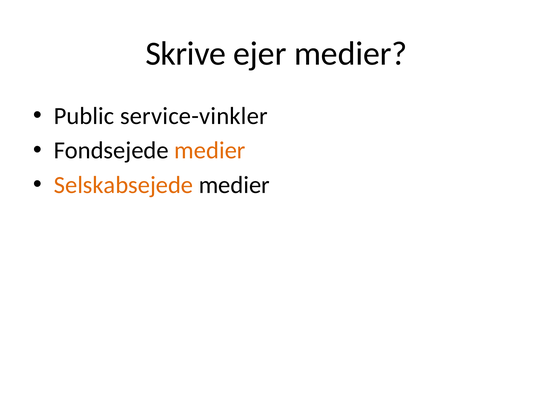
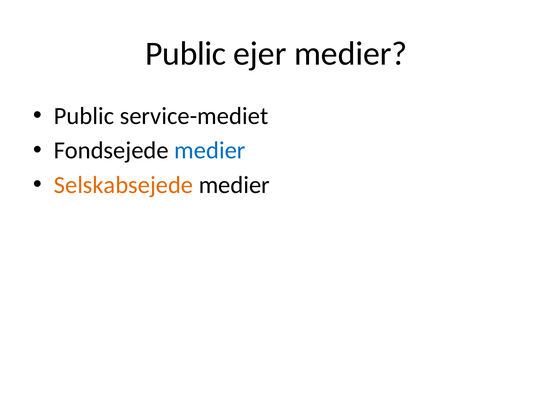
Skrive: Skrive -> Public (186, 54)
service-vinkler: service-vinkler -> service-mediet (194, 116)
medier colour: orange -> blue (210, 150)
